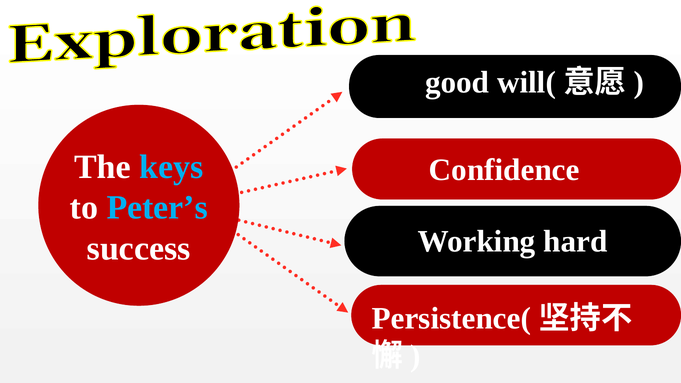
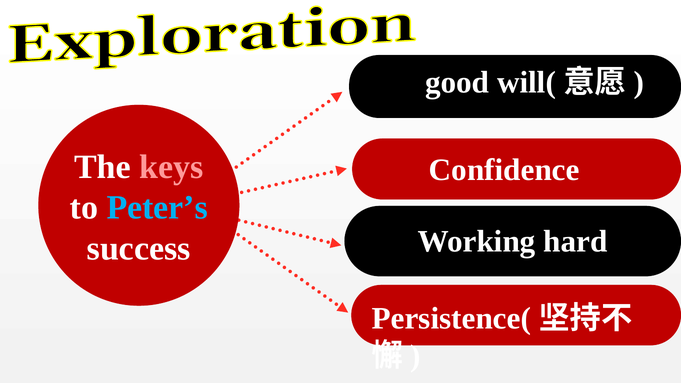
keys colour: light blue -> pink (171, 167)
